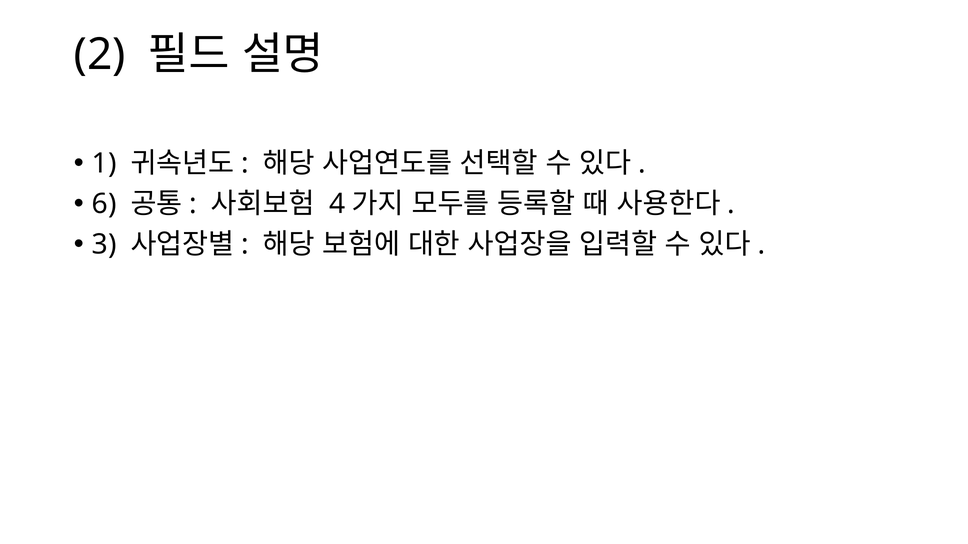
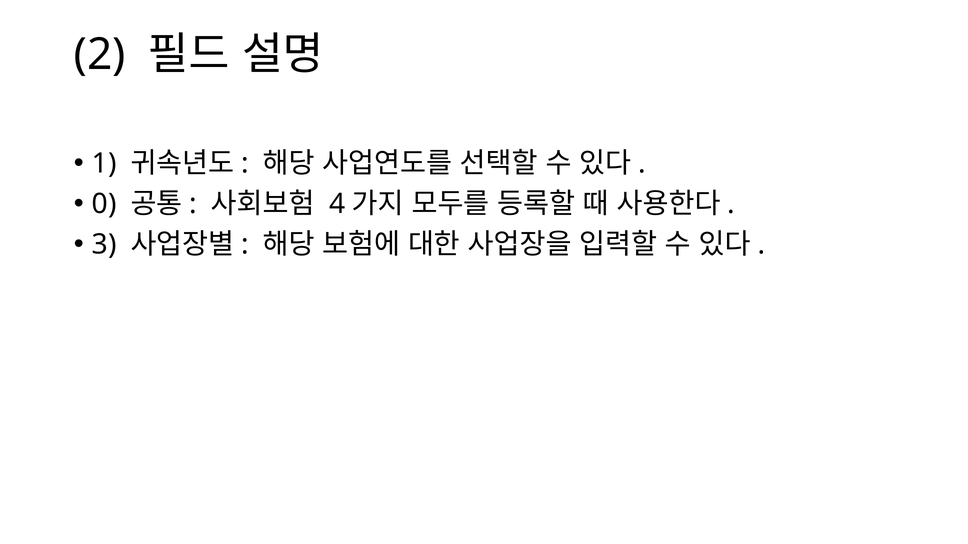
6: 6 -> 0 (104, 204)
